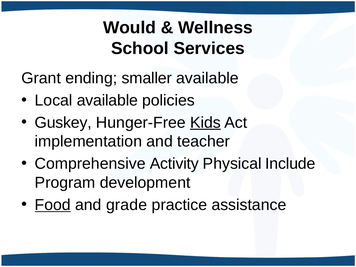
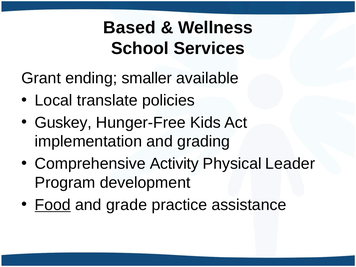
Would: Would -> Based (129, 28)
Local available: available -> translate (107, 100)
Kids underline: present -> none (205, 123)
teacher: teacher -> grading (204, 142)
Include: Include -> Leader (290, 164)
